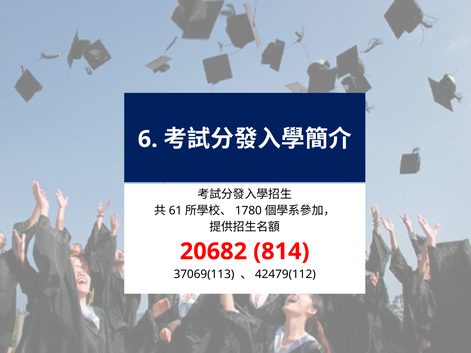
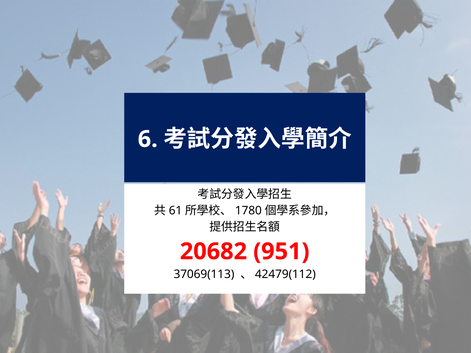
814: 814 -> 951 (281, 252)
